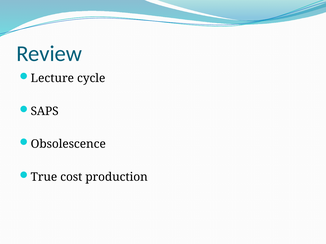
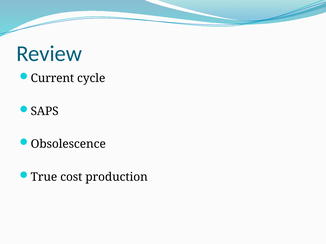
Lecture: Lecture -> Current (52, 78)
